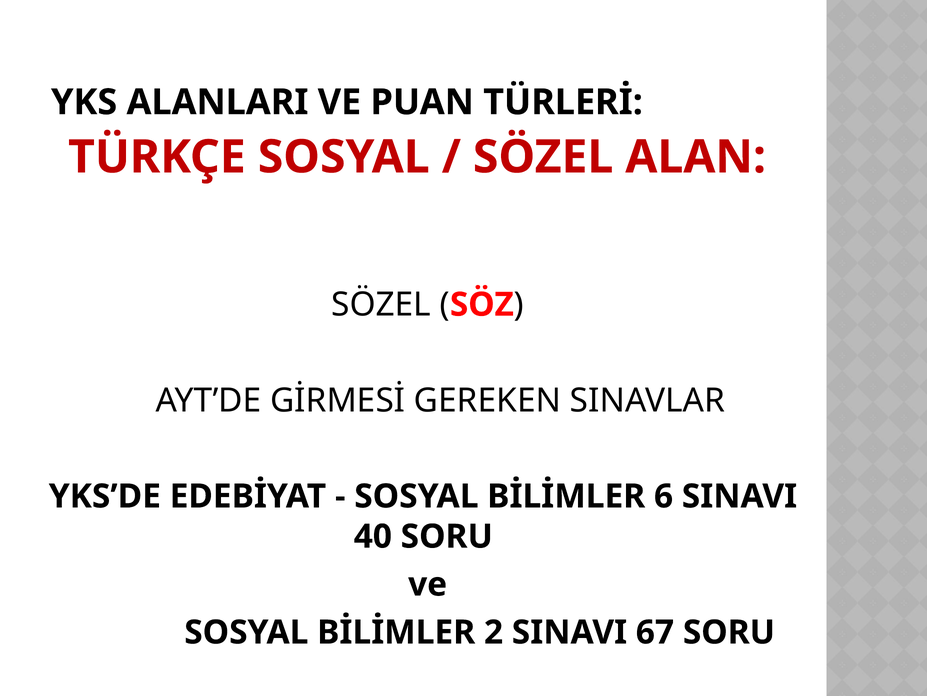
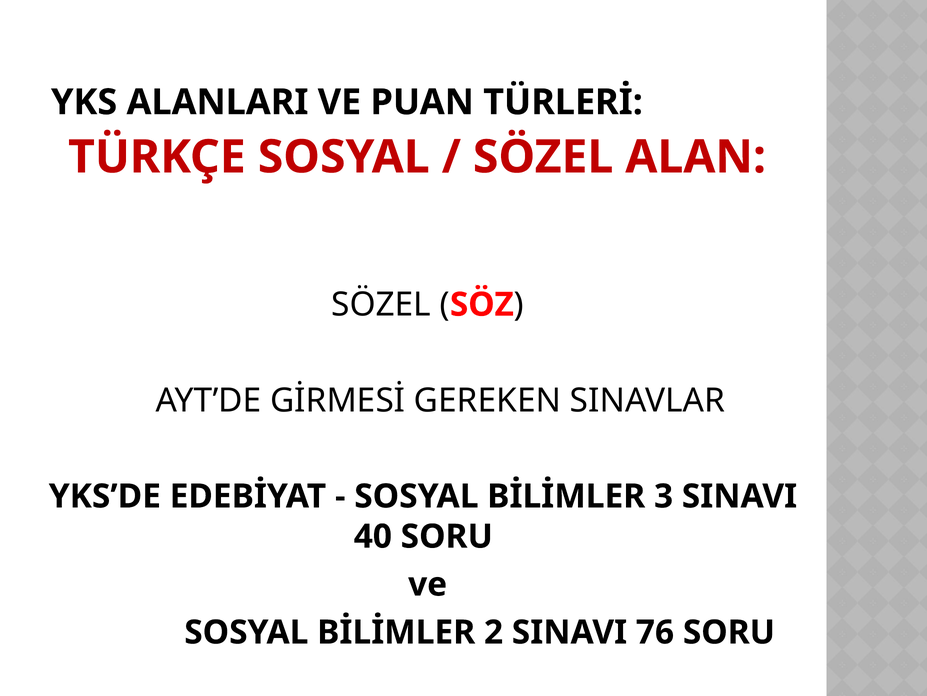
6: 6 -> 3 (664, 496)
67: 67 -> 76 (655, 632)
